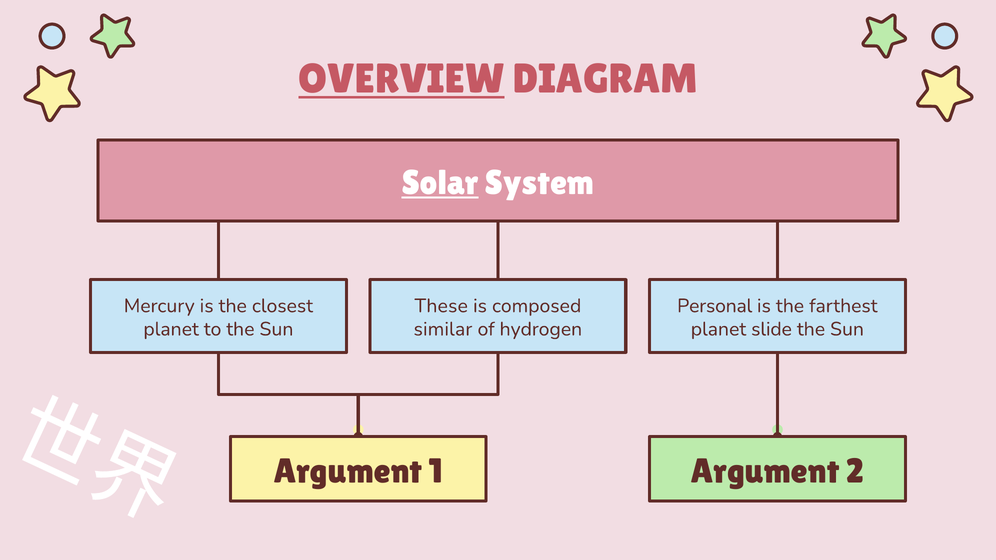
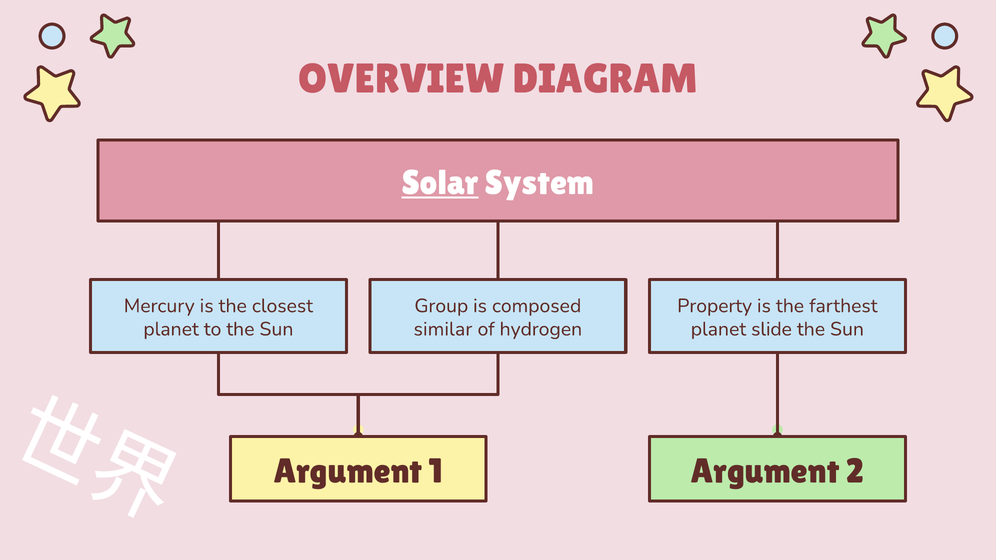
OVERVIEW underline: present -> none (402, 79)
These: These -> Group (441, 306)
Personal: Personal -> Property (715, 306)
